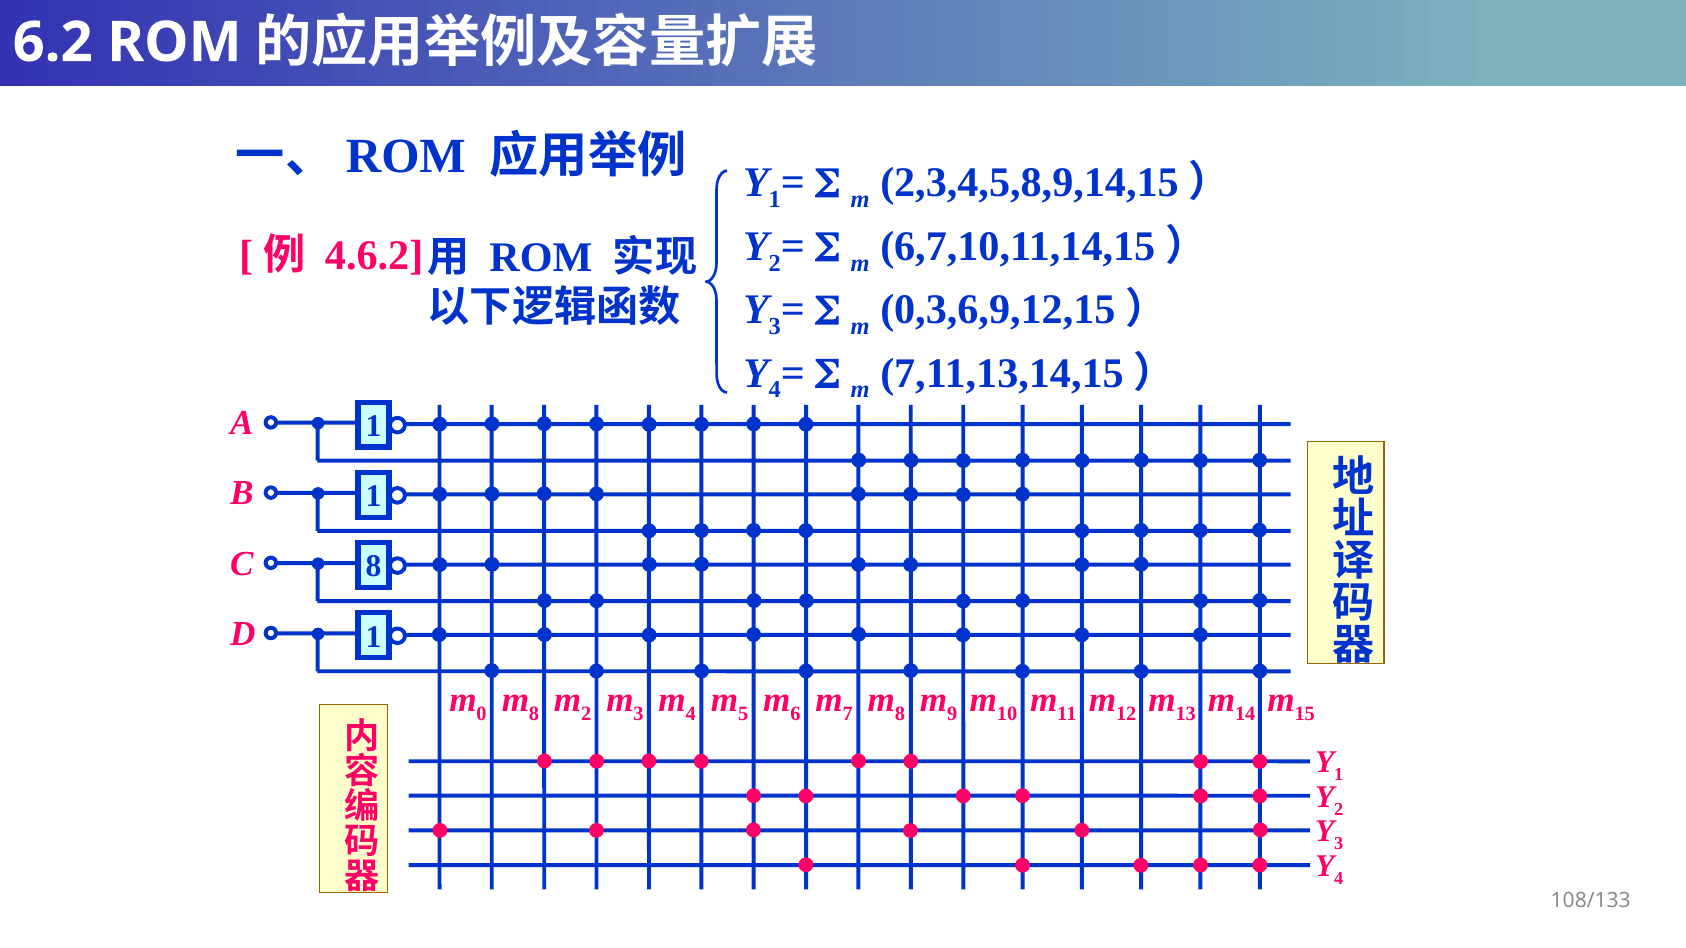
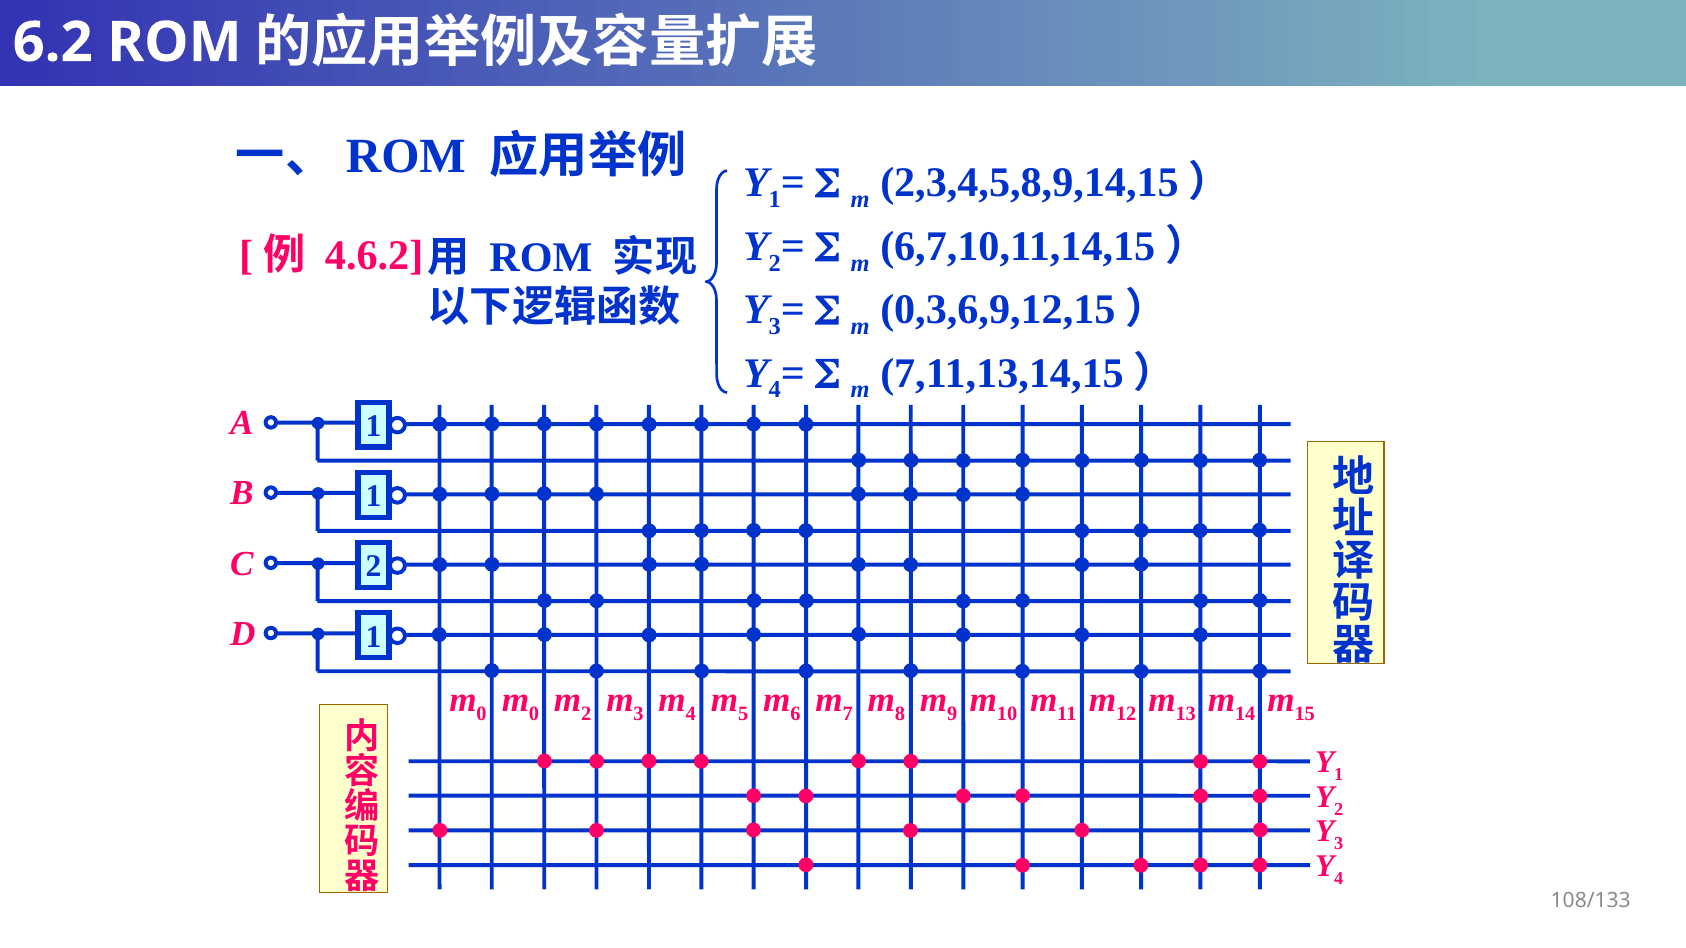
C 8: 8 -> 2 (373, 567)
8: 8 -> 0 (534, 714)
